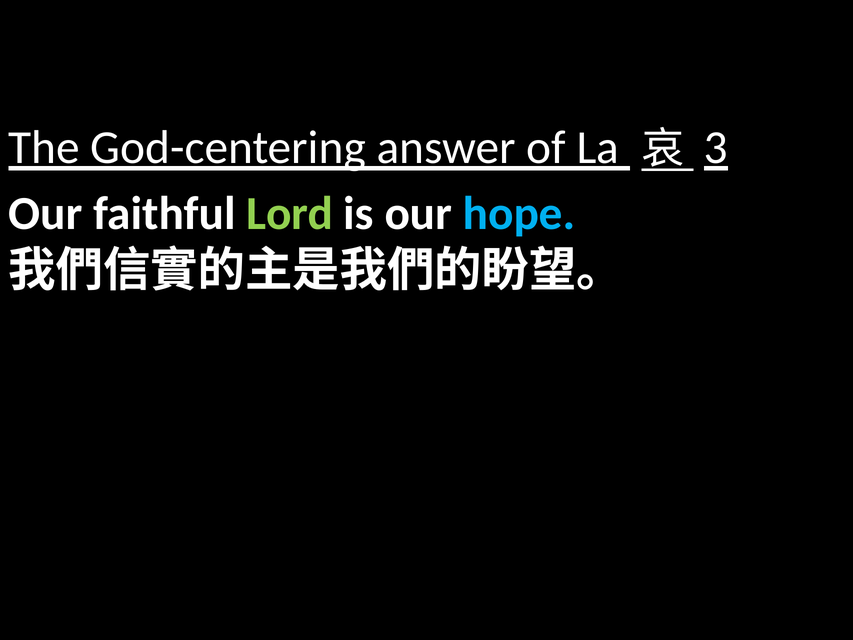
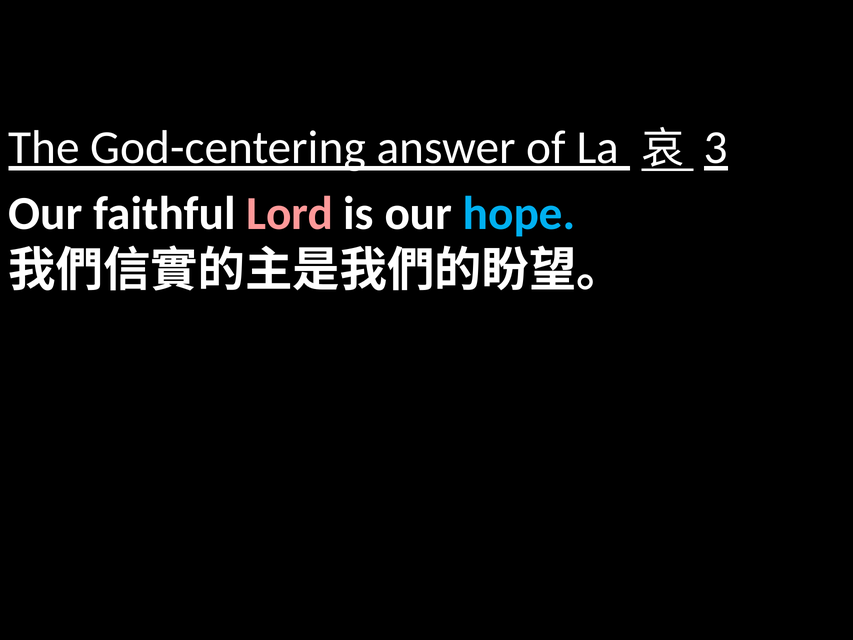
Lord colour: light green -> pink (290, 214)
